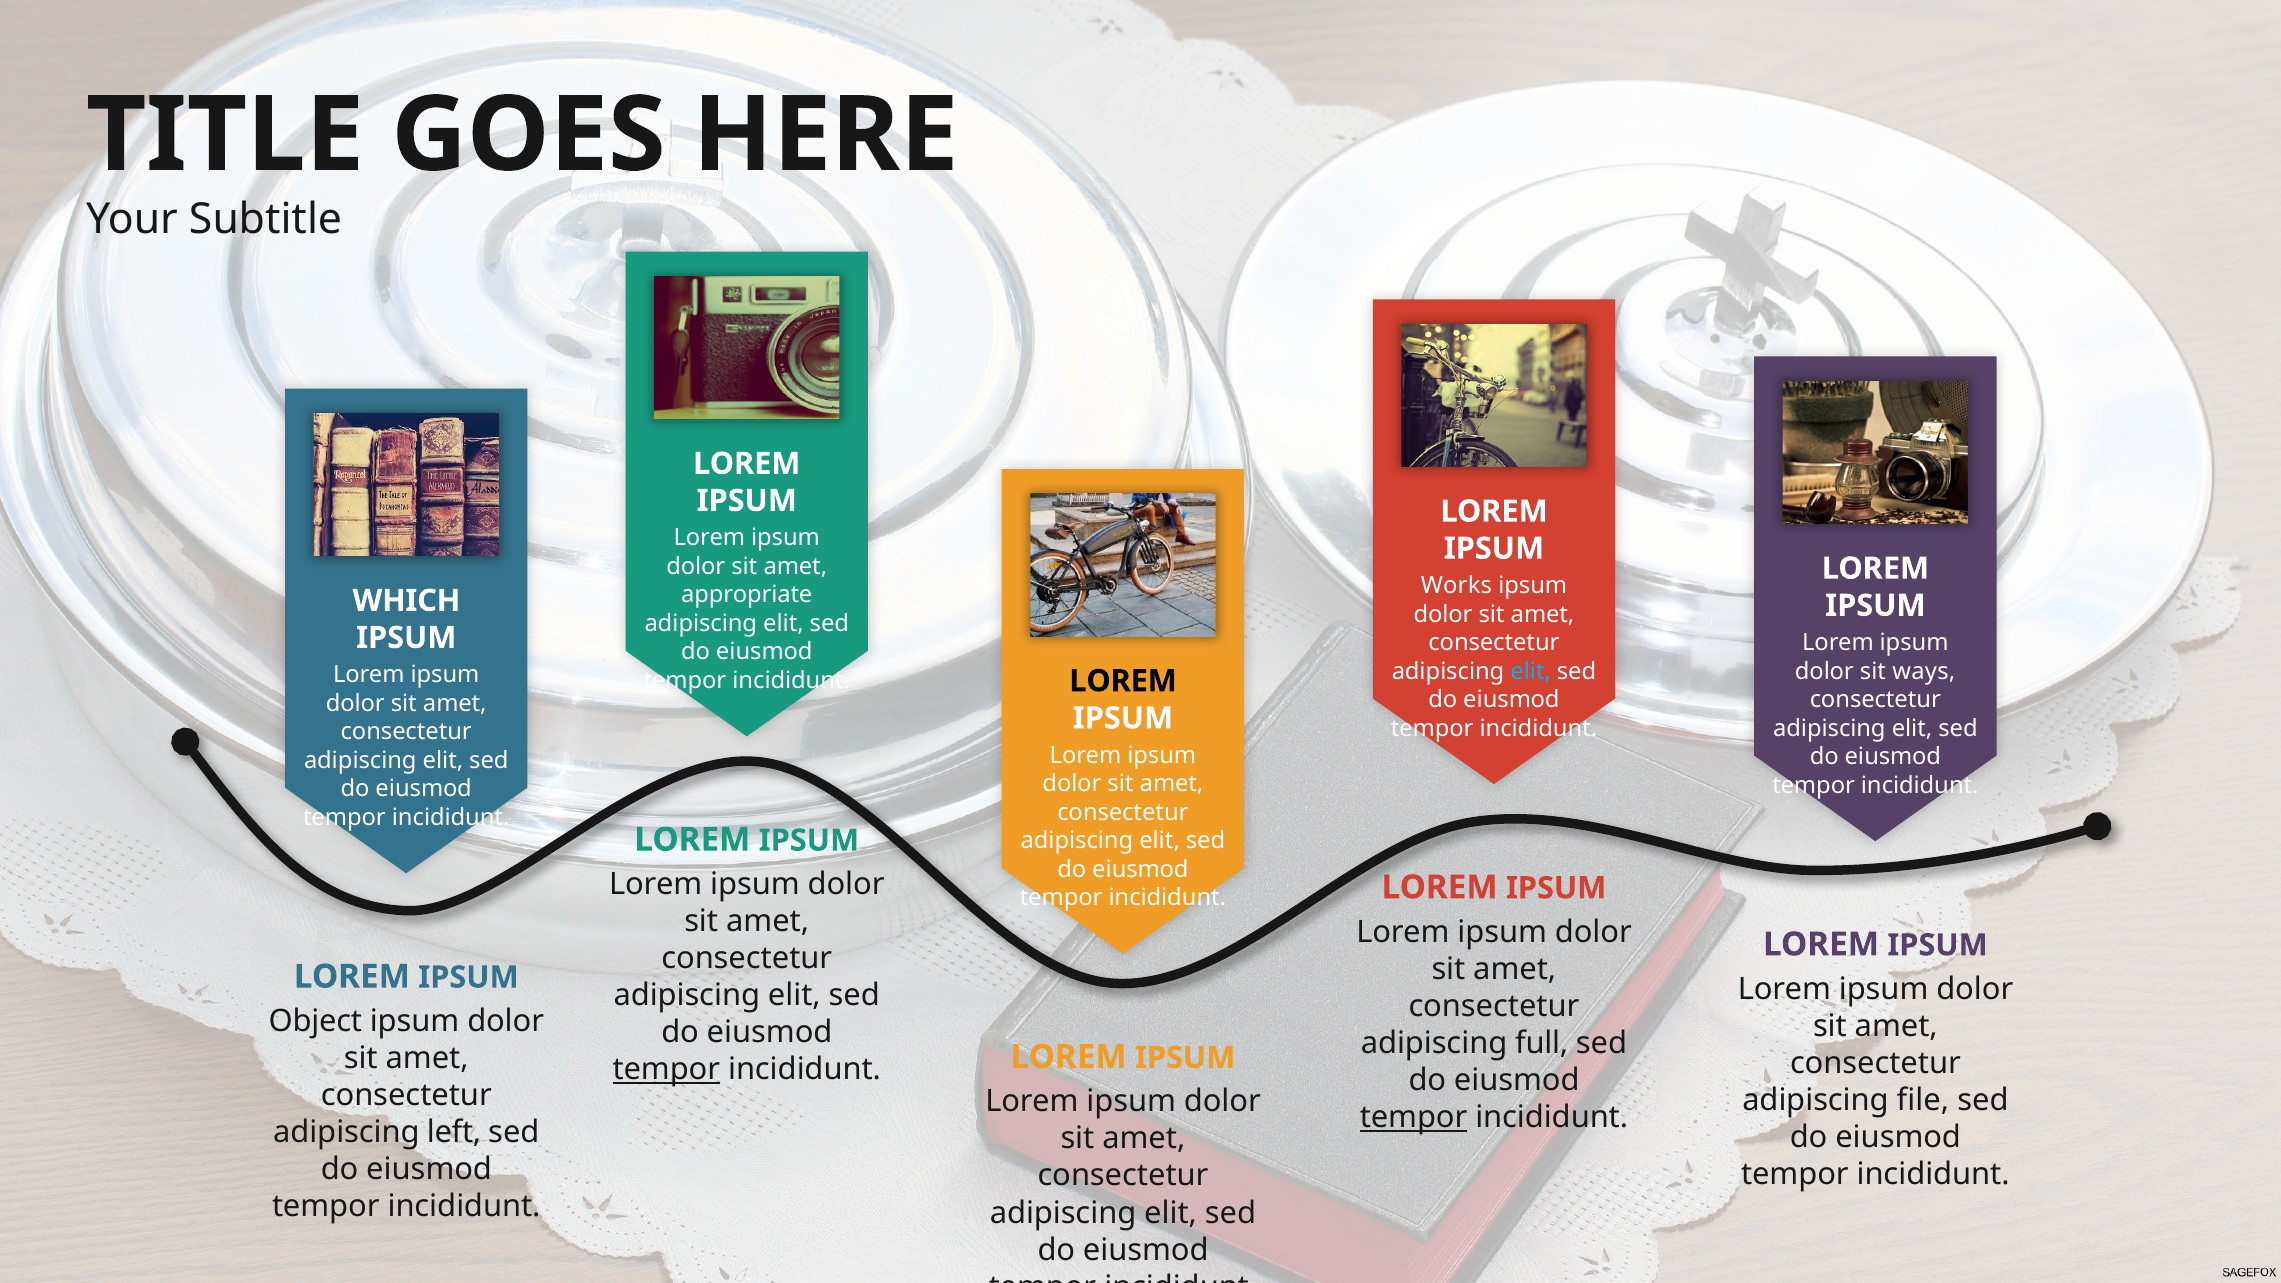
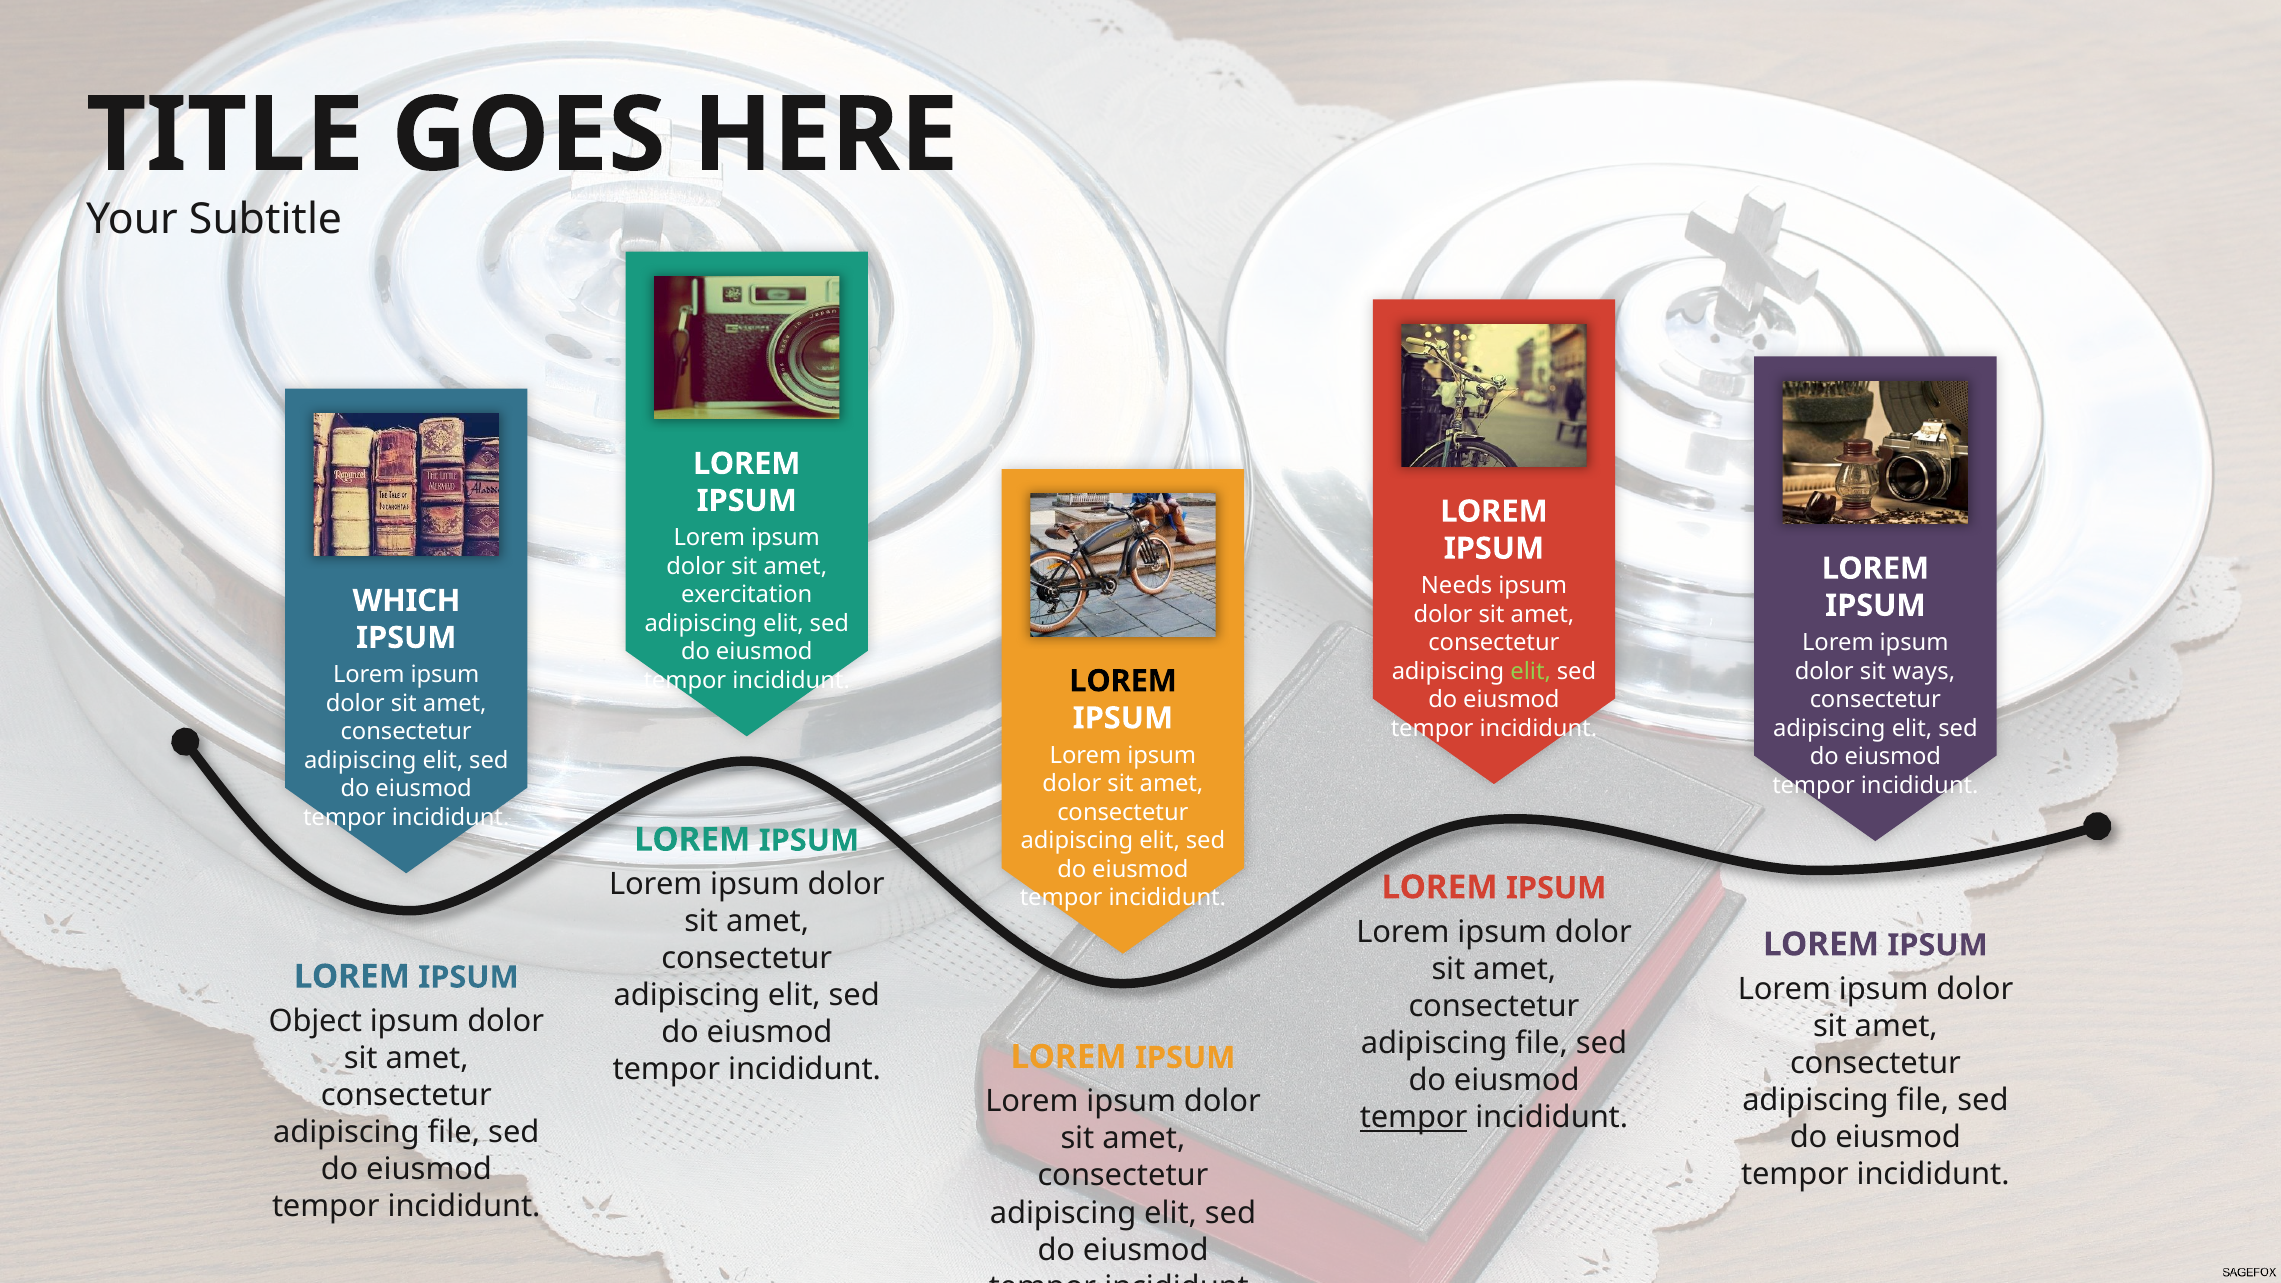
Works: Works -> Needs (1456, 586)
appropriate: appropriate -> exercitation (747, 595)
elit colour: light blue -> light green (1531, 671)
full: full -> file (1542, 1043)
tempor underline: present -> none (666, 1070)
left: left -> file (454, 1132)
